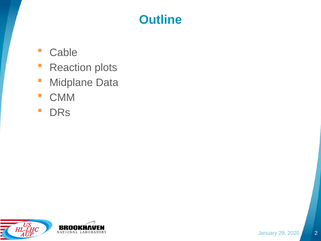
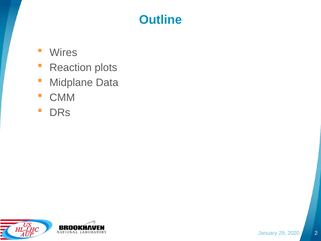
Cable: Cable -> Wires (63, 53)
